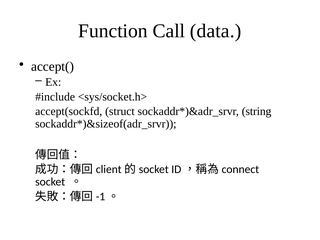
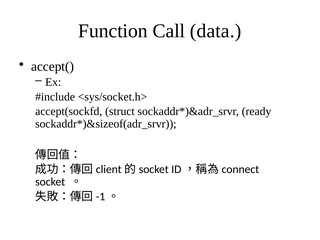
string: string -> ready (257, 111)
